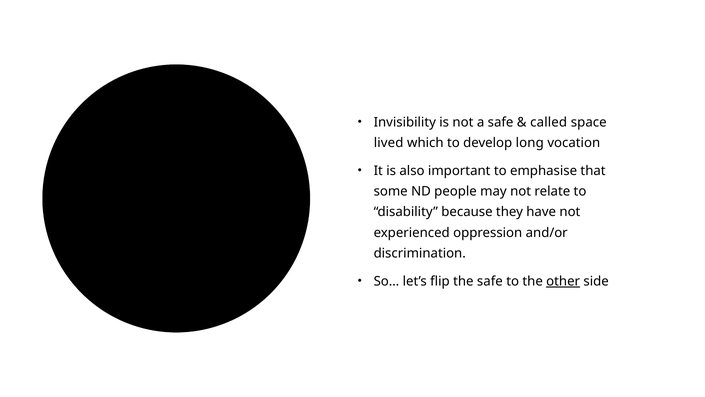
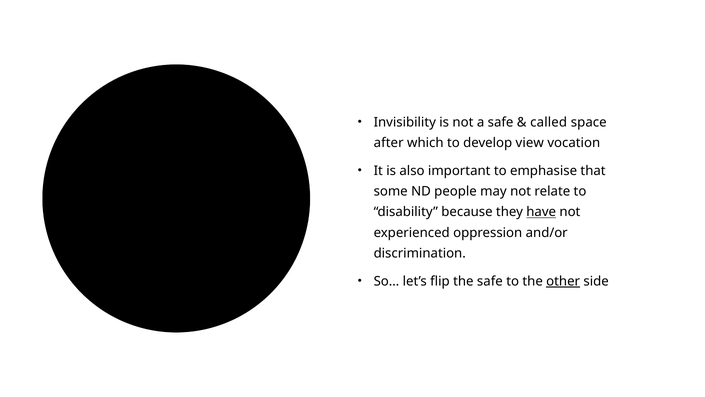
lived: lived -> after (389, 143)
long: long -> view (530, 143)
have underline: none -> present (541, 212)
